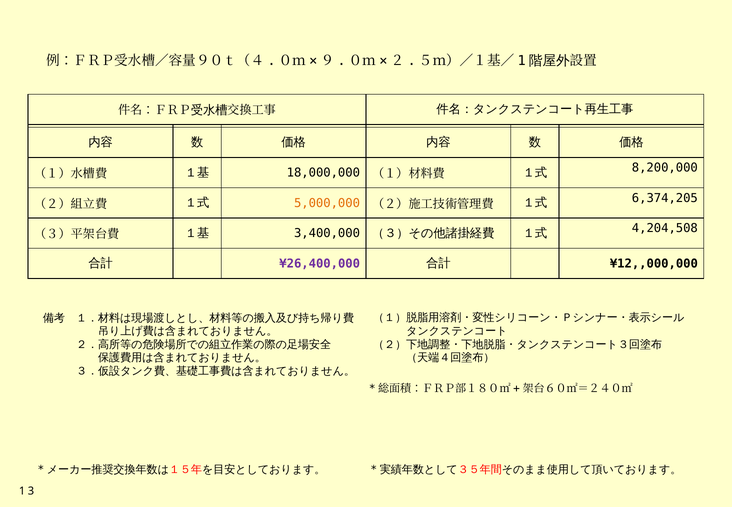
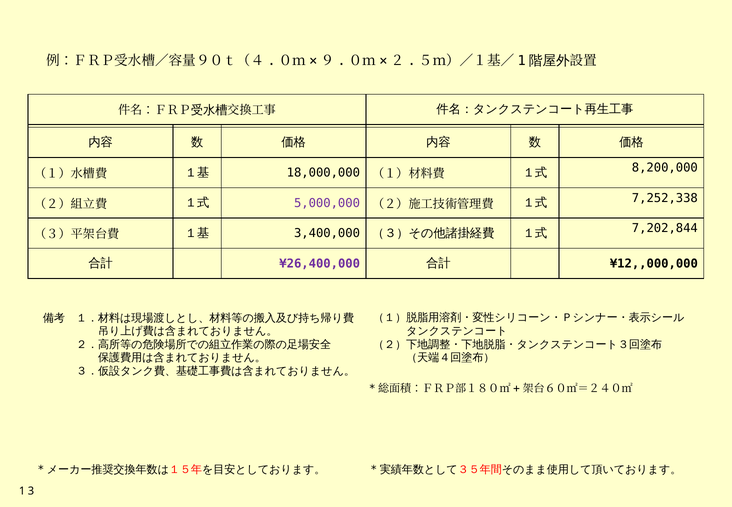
5,000,000 colour: orange -> purple (327, 203)
6,374,205: 6,374,205 -> 7,252,338 (665, 198)
4,204,508: 4,204,508 -> 7,202,844 (665, 228)
